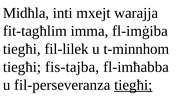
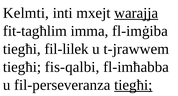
Midħla: Midħla -> Kelmti (26, 13)
warajja underline: none -> present (136, 13)
t-minnhom: t-minnhom -> t-jrawwem (136, 49)
fis-tajba: fis-tajba -> fis-qalbi (72, 67)
